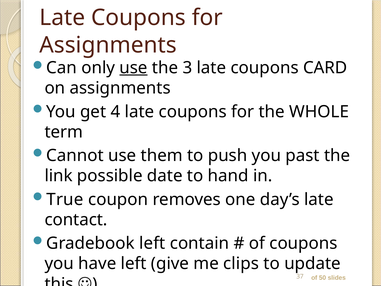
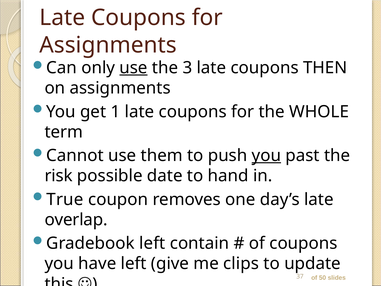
CARD: CARD -> THEN (325, 68)
4: 4 -> 1 (115, 112)
you underline: none -> present (266, 155)
link: link -> risk (59, 176)
contact: contact -> overlap (76, 220)
